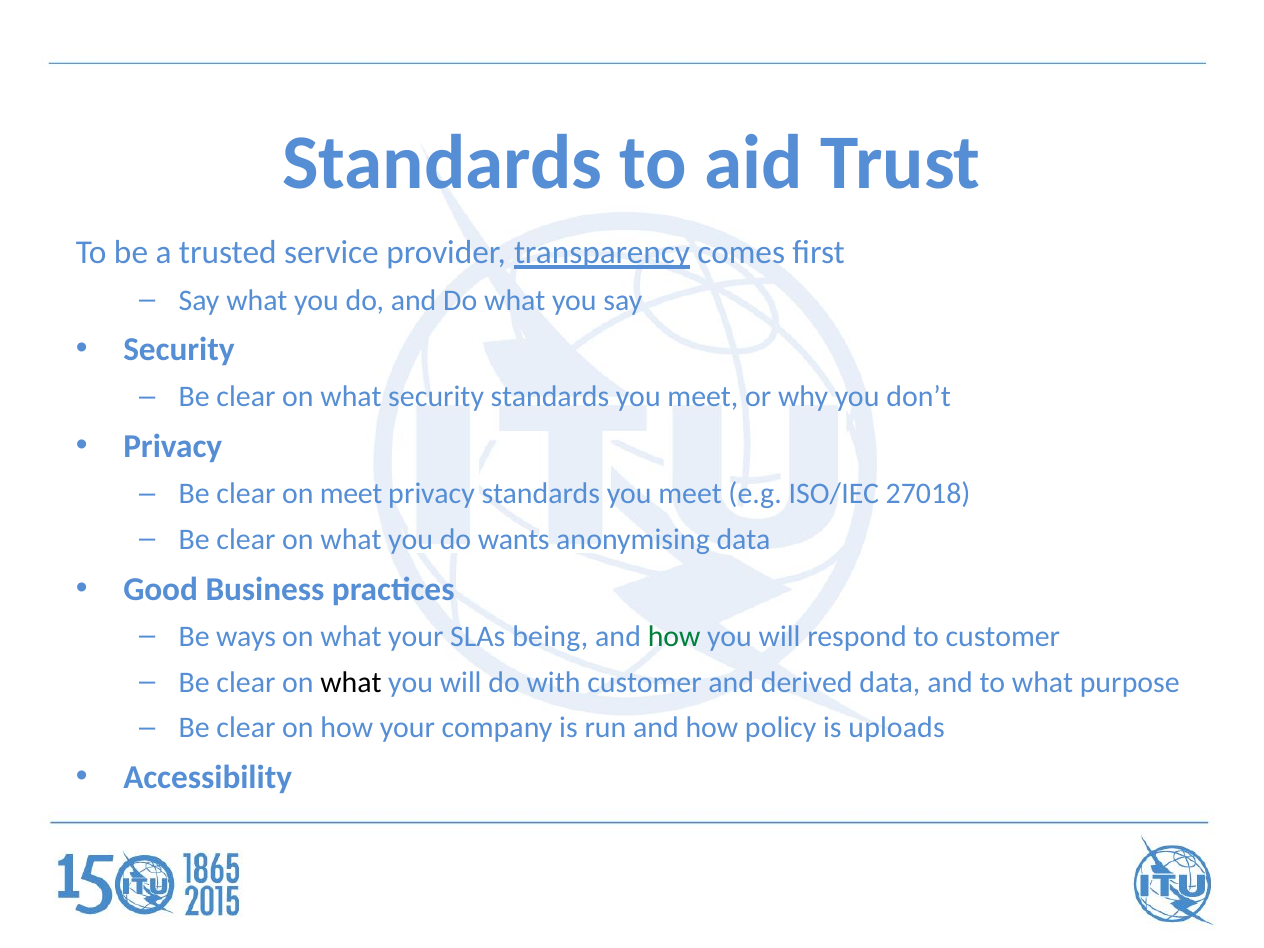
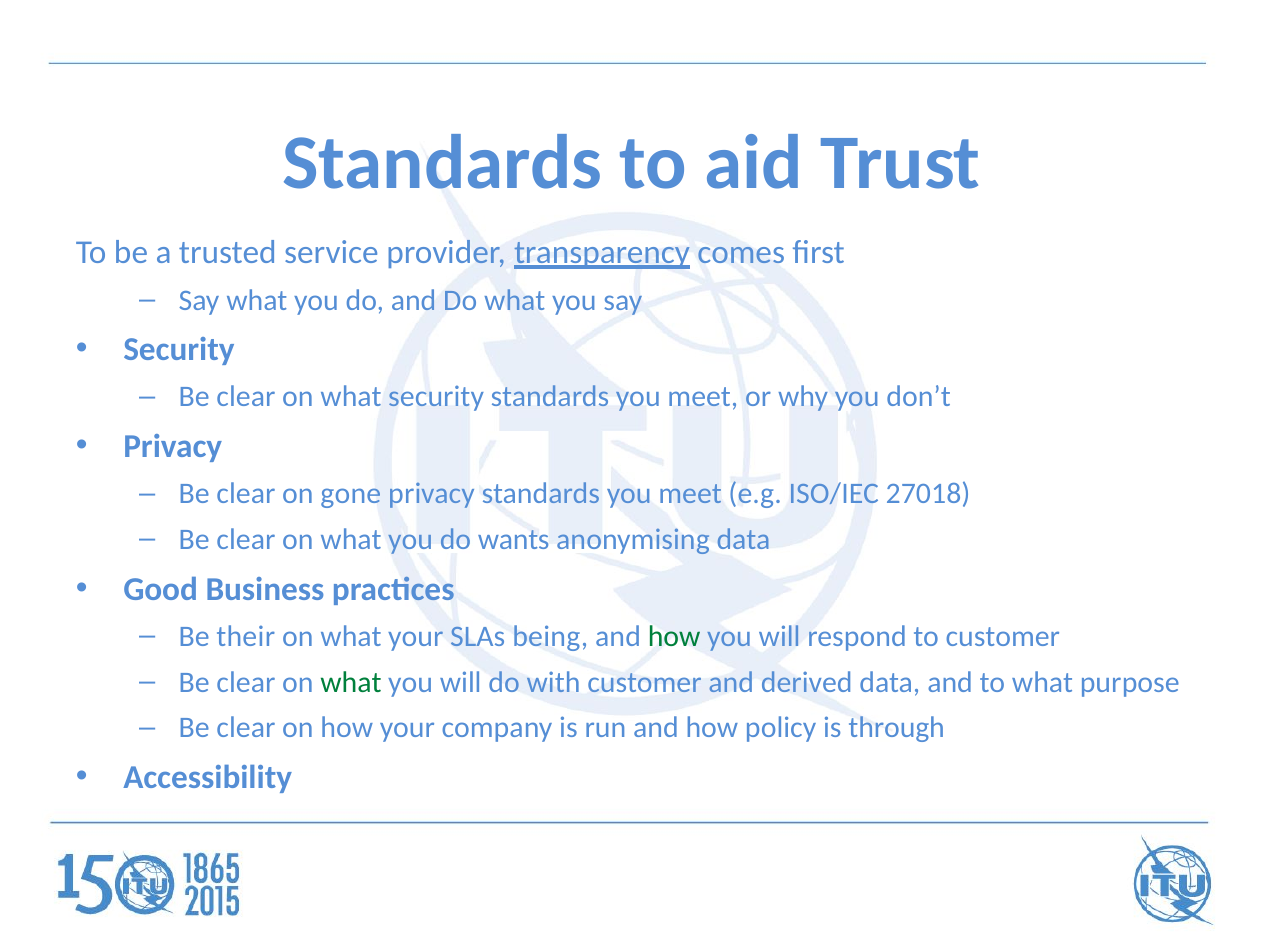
on meet: meet -> gone (351, 494)
ways: ways -> their (246, 637)
what colour: black -> green (351, 682)
uploads: uploads -> through (897, 728)
